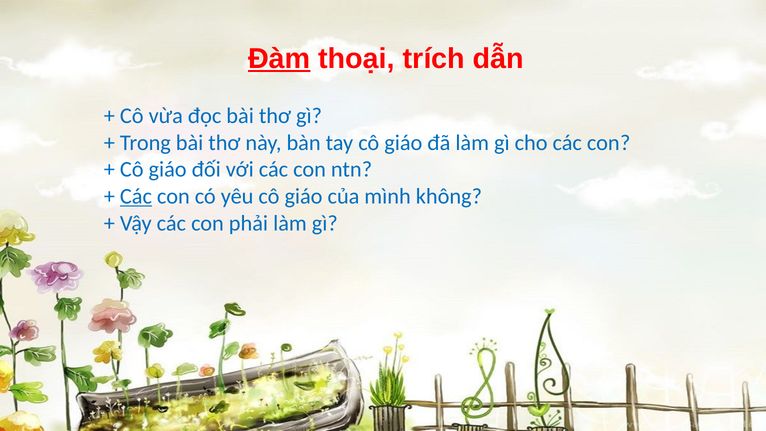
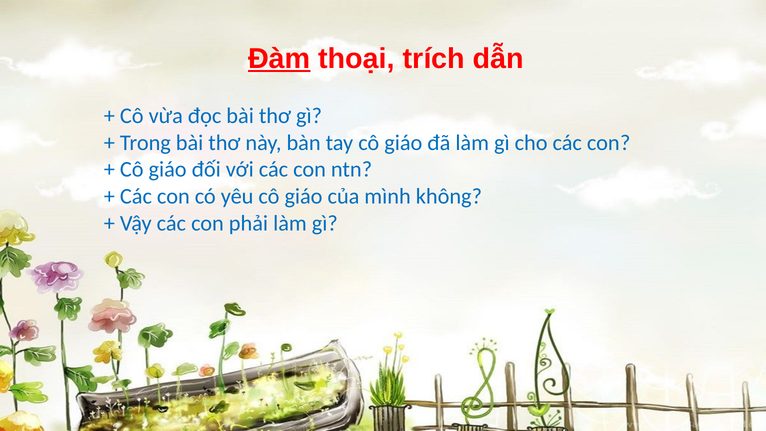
Các underline: present -> none (136, 196)
